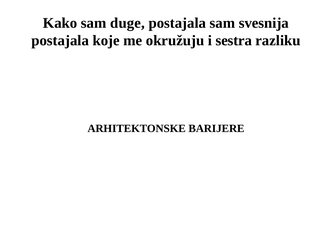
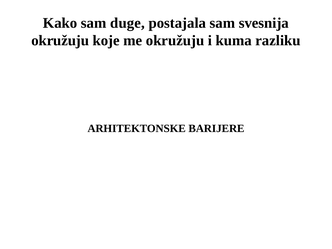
postajala: postajala -> okružuju (60, 41)
sestra: sestra -> kuma (234, 41)
